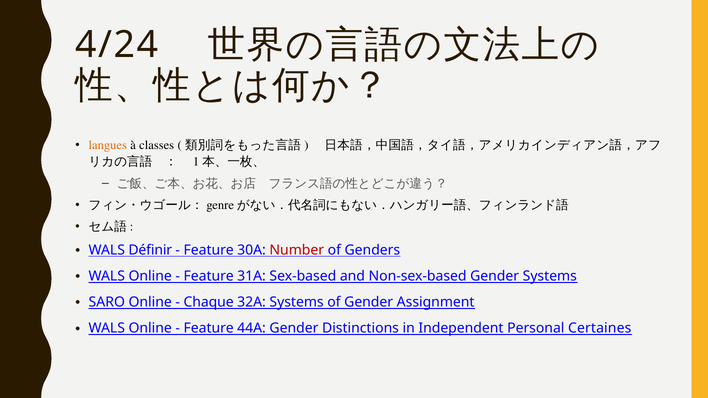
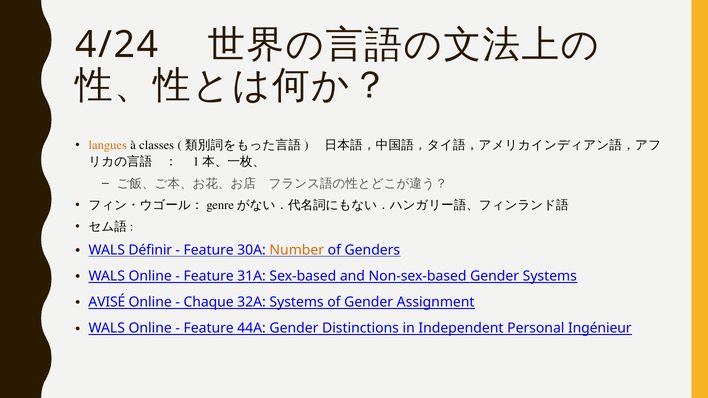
Number colour: red -> orange (297, 250)
SARO: SARO -> AVISÉ (107, 302)
Certaines: Certaines -> Ingénieur (600, 328)
